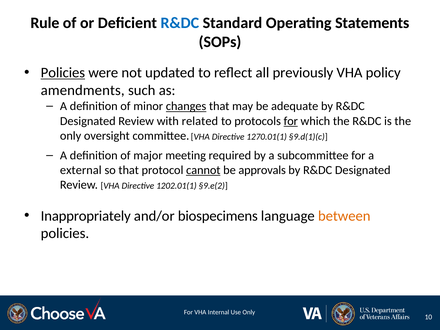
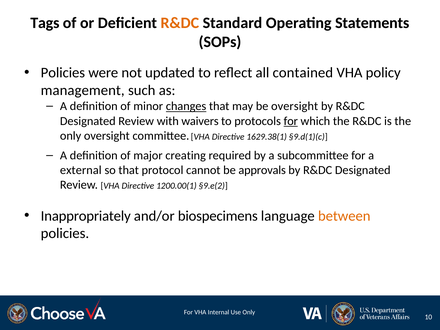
Rule: Rule -> Tags (45, 23)
R&DC colour: blue -> orange (180, 23)
Policies underline: present -> none (63, 73)
previously: previously -> contained (303, 73)
amendments: amendments -> management (83, 90)
be adequate: adequate -> oversight (295, 106)
related: related -> waivers (200, 121)
1270.01(1: 1270.01(1 -> 1629.38(1 (267, 137)
meeting: meeting -> creating (186, 155)
cannot underline: present -> none (203, 170)
1202.01(1: 1202.01(1 -> 1200.00(1 (176, 186)
